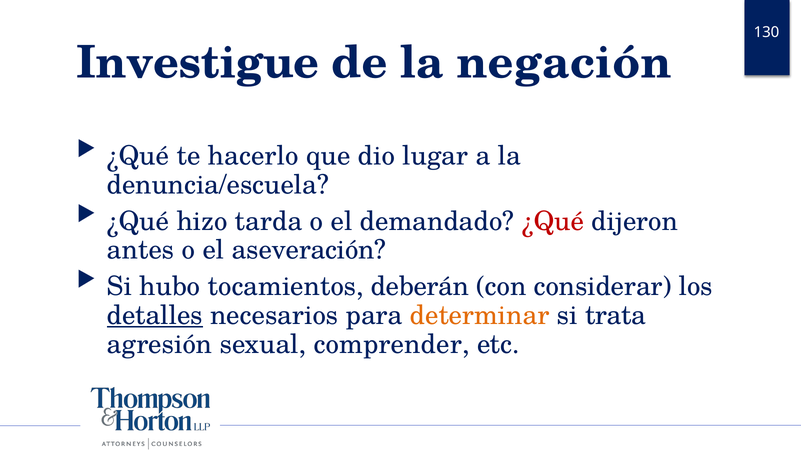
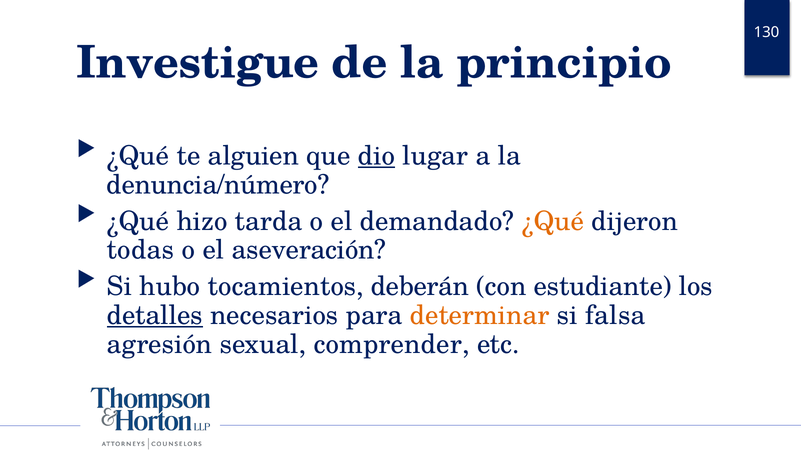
negación: negación -> principio (564, 63)
hacerlo: hacerlo -> alguien (253, 156)
dio underline: none -> present (376, 156)
denuncia/escuela: denuncia/escuela -> denuncia/número (218, 185)
¿Qué colour: red -> orange (553, 221)
antes: antes -> todas (140, 250)
considerar: considerar -> estudiante (603, 286)
trata: trata -> falsa (615, 315)
